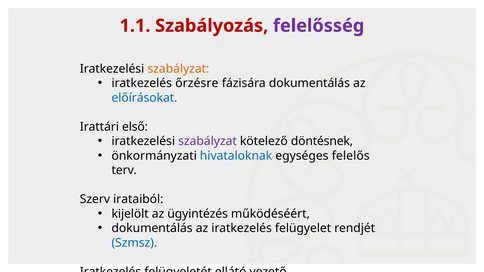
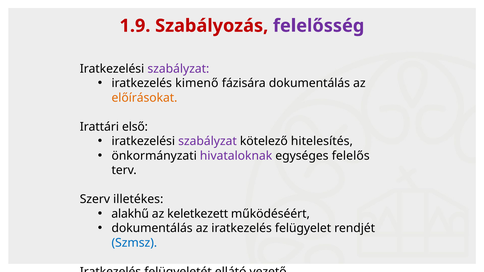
1.1: 1.1 -> 1.9 (135, 26)
szabályzat colour: orange -> purple (178, 69)
őrzésre: őrzésre -> kimenő (197, 83)
előírásokat colour: blue -> orange (144, 98)
döntésnek: döntésnek -> hitelesítés (322, 141)
hivataloknak colour: blue -> purple (236, 156)
irataiból: irataiból -> illetékes (138, 199)
kijelölt: kijelölt -> alakhű (130, 214)
ügyintézés: ügyintézés -> keletkezett (198, 214)
